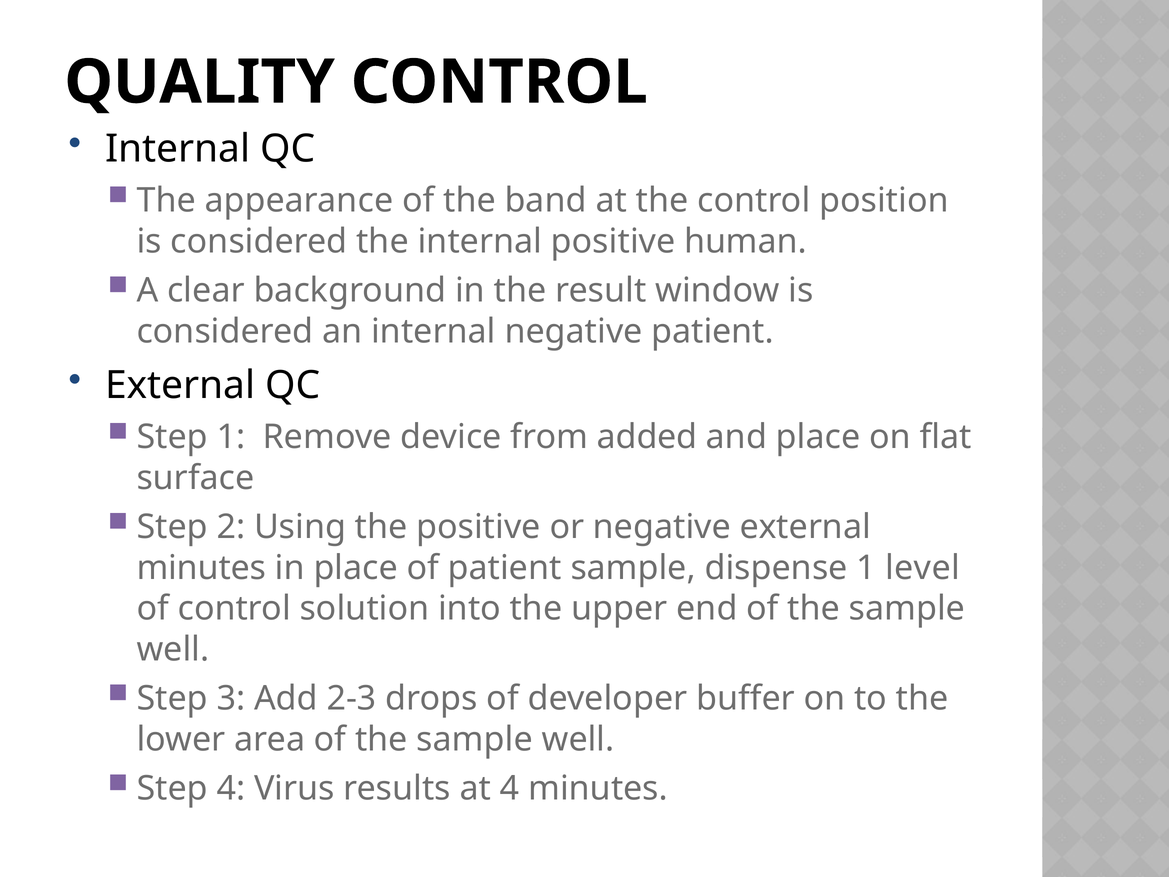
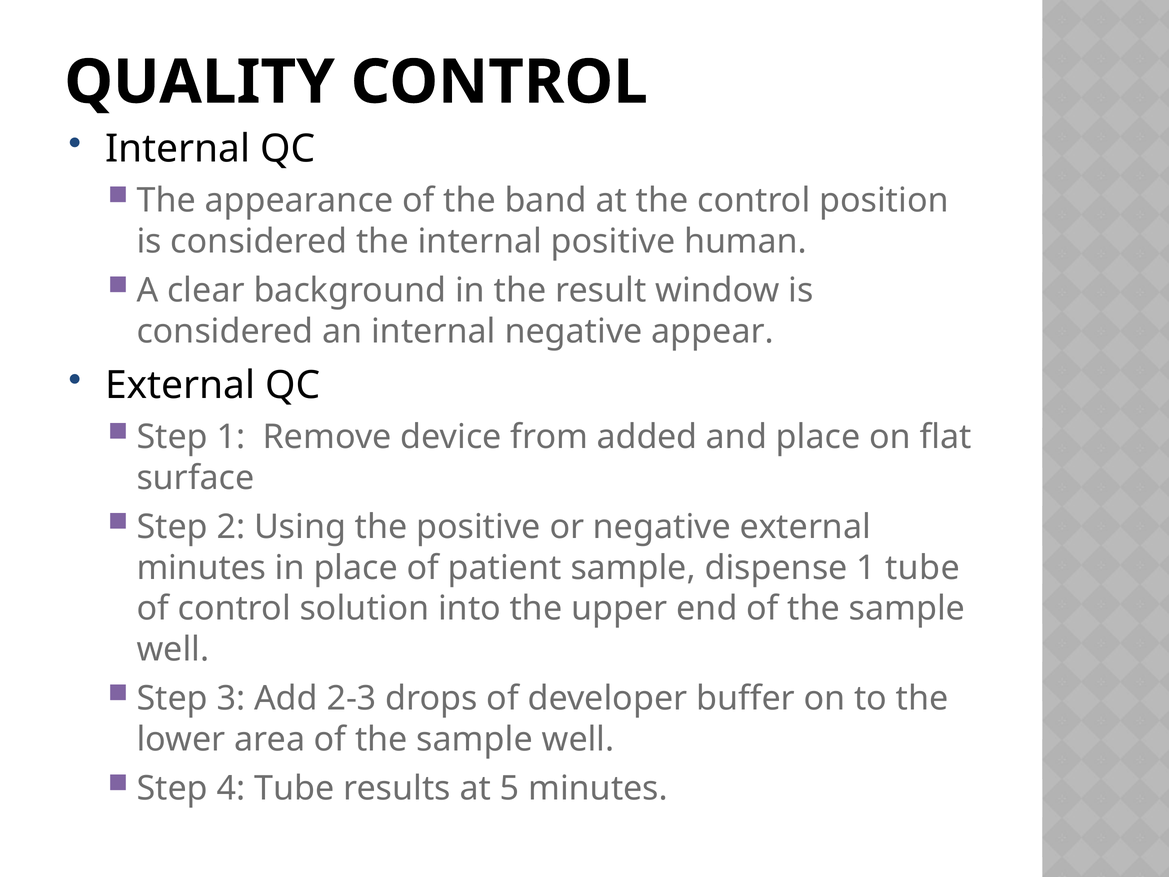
negative patient: patient -> appear (713, 331)
1 level: level -> tube (923, 568)
4 Virus: Virus -> Tube (294, 788)
at 4: 4 -> 5 (510, 788)
